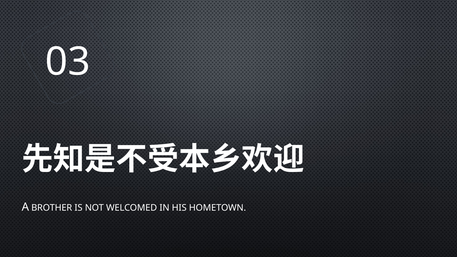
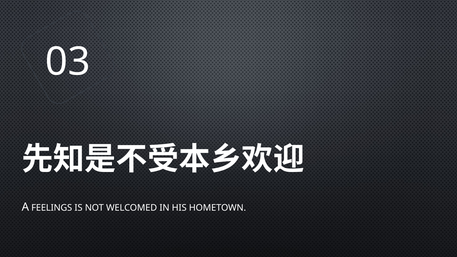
BROTHER: BROTHER -> FEELINGS (52, 208)
